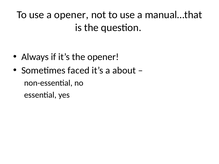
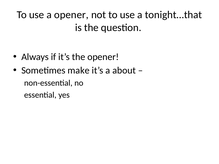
manual…that: manual…that -> tonight…that (173, 15)
faced: faced -> make (79, 71)
